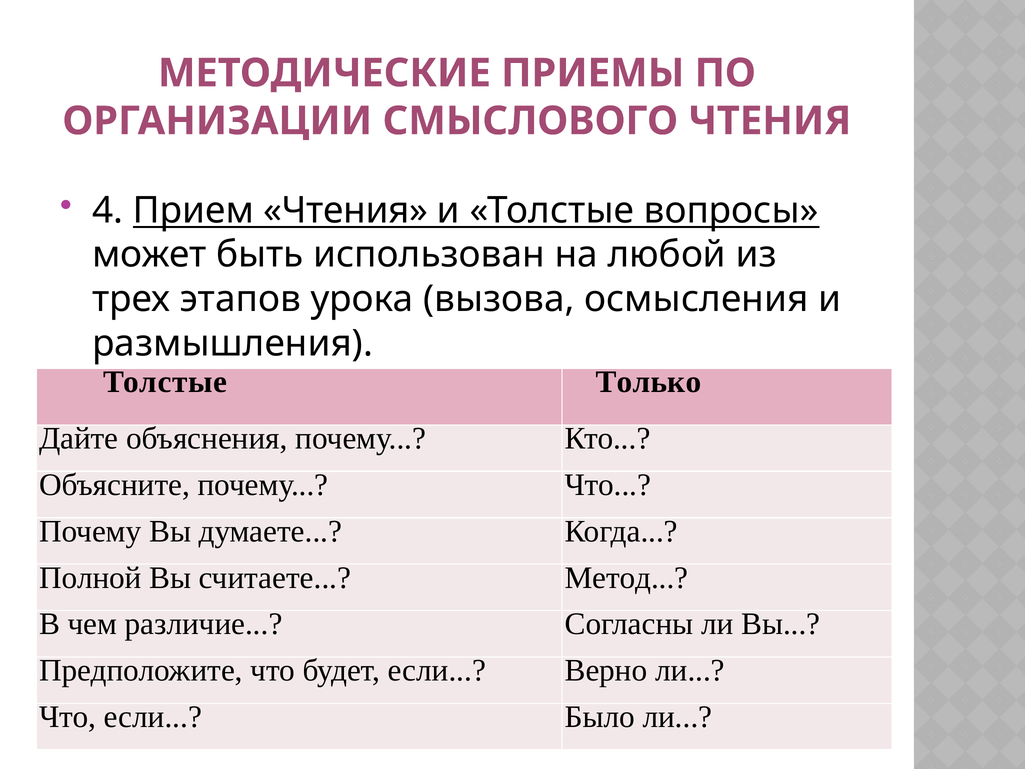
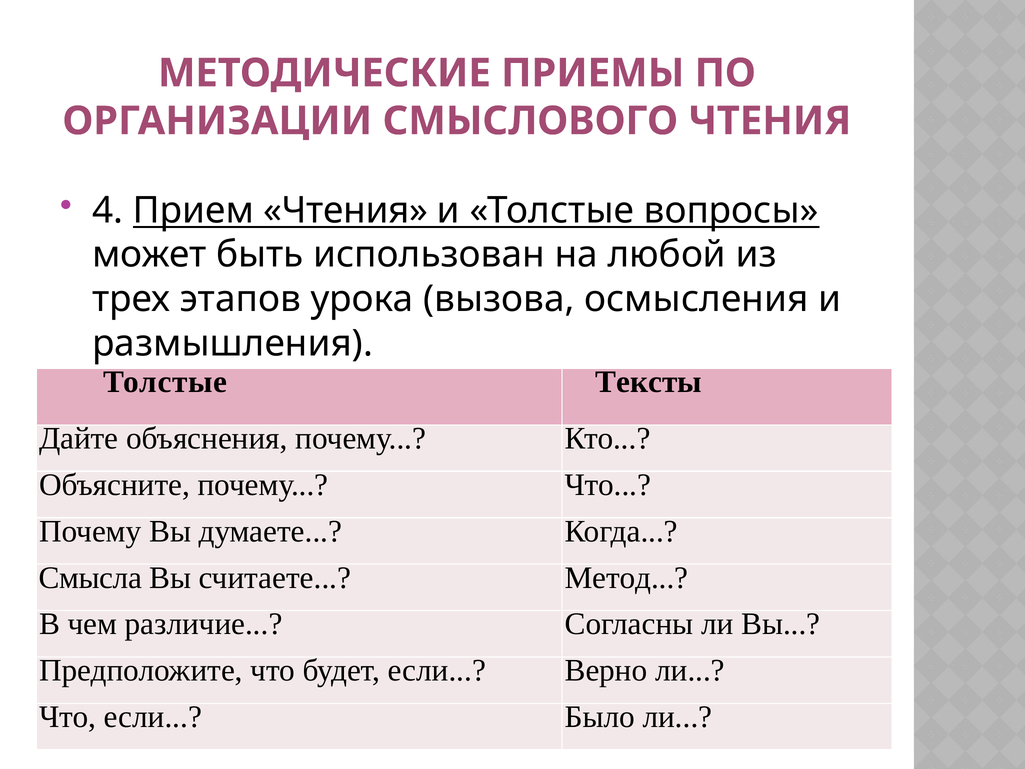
Только: Только -> Тексты (649, 382)
Полной: Полной -> Смысла (90, 578)
